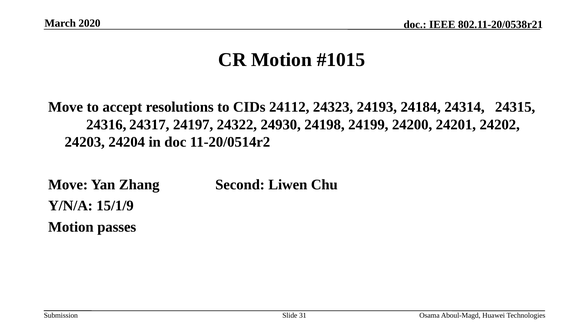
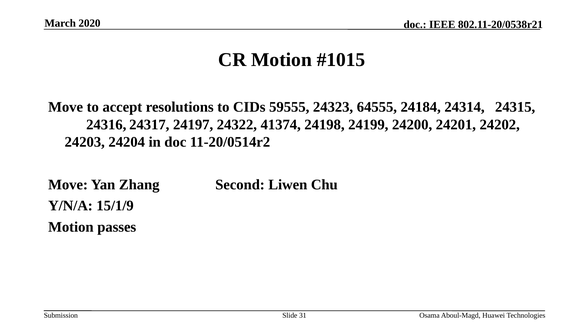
24112: 24112 -> 59555 (289, 107)
24193: 24193 -> 64555 (377, 107)
24930: 24930 -> 41374 (281, 124)
